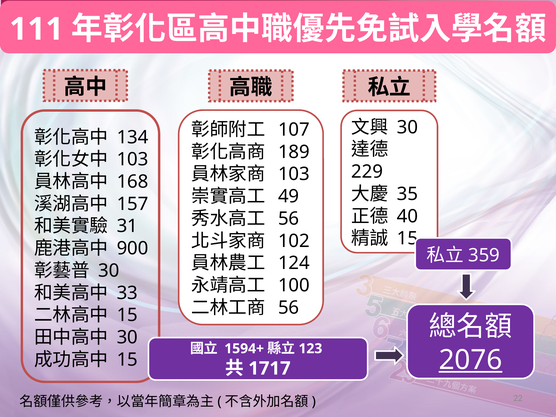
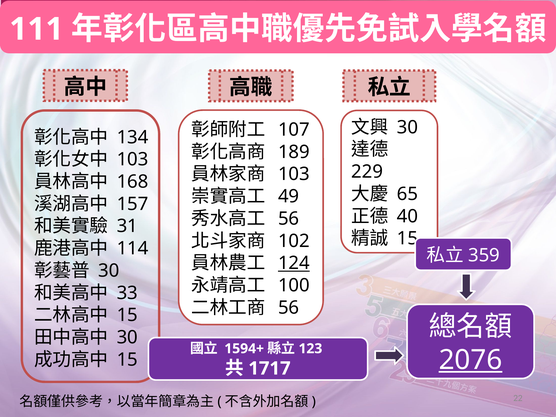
35: 35 -> 65 (407, 194)
900: 900 -> 114 (133, 248)
124 underline: none -> present (294, 263)
